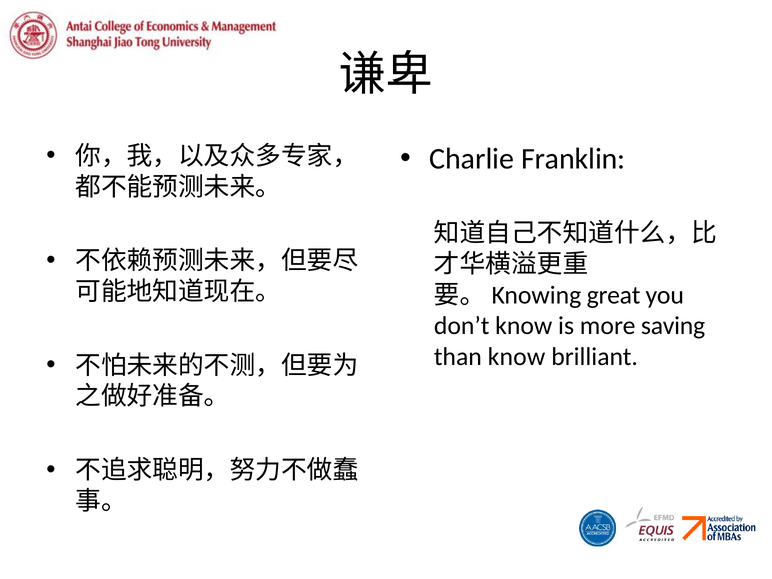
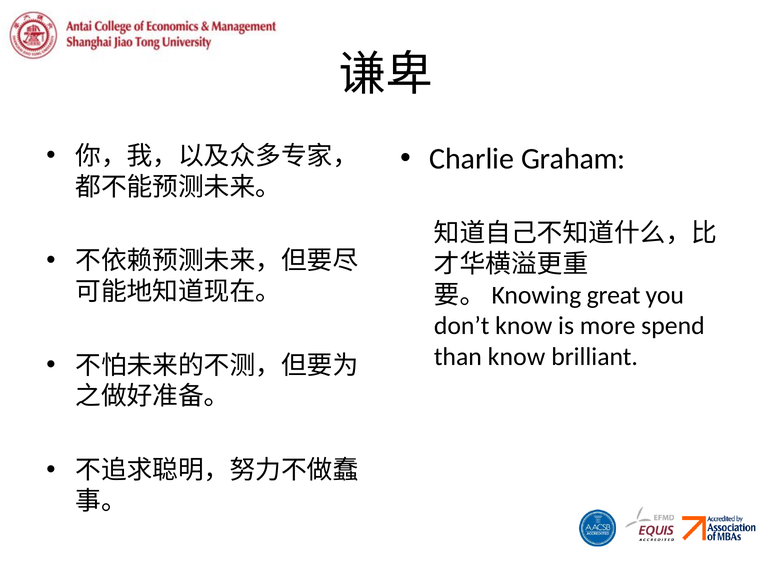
Franklin: Franklin -> Graham (573, 159)
saving: saving -> spend (673, 326)
